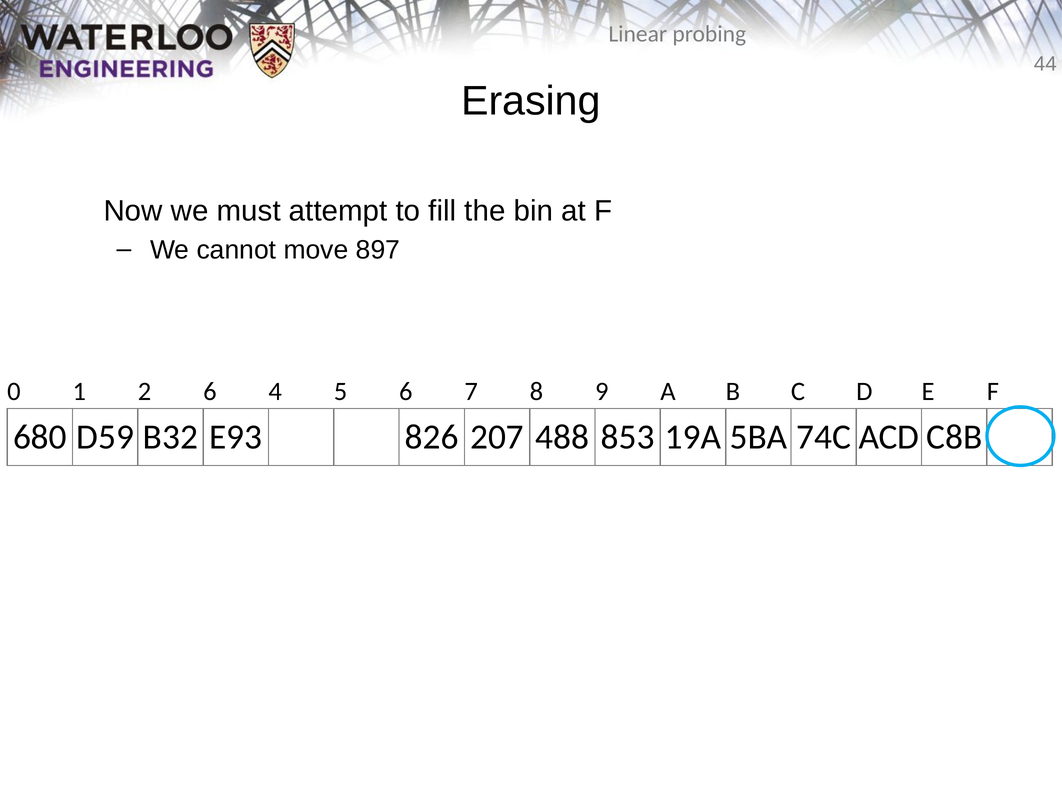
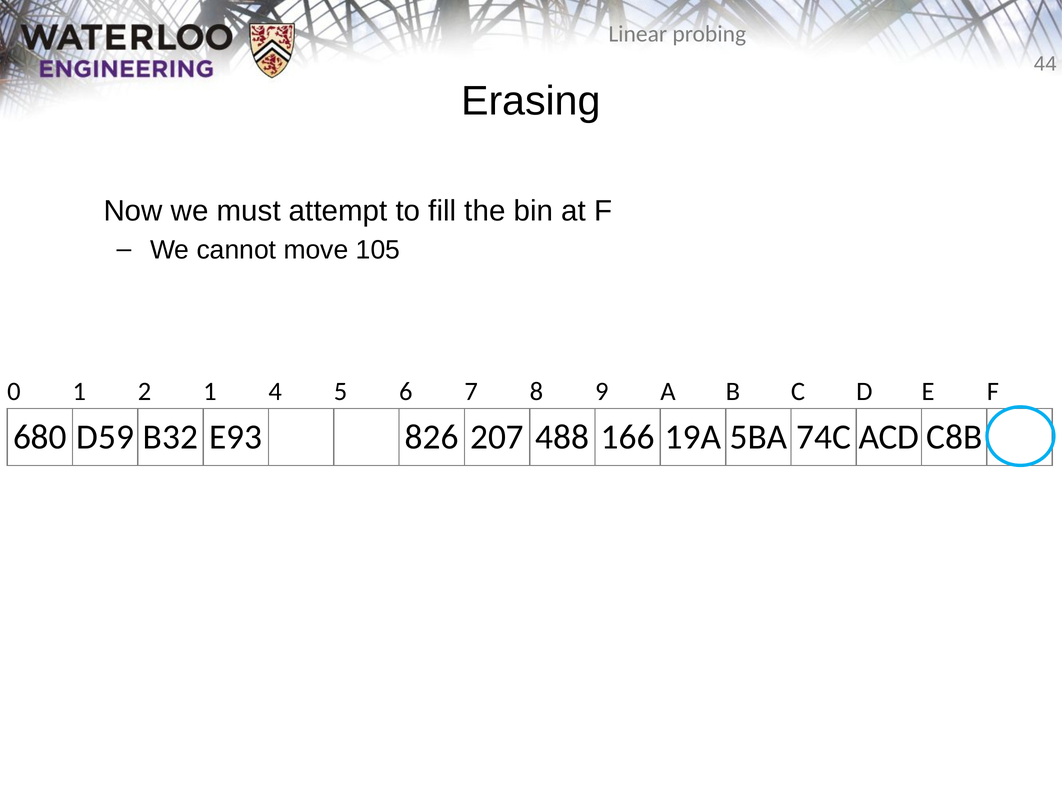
897: 897 -> 105 (378, 250)
2 6: 6 -> 1 (210, 391)
853: 853 -> 166 (628, 437)
